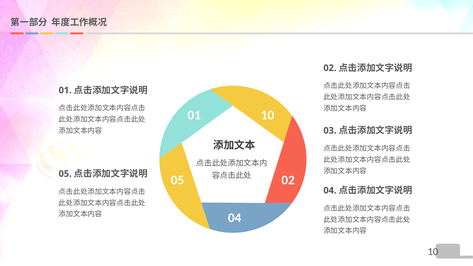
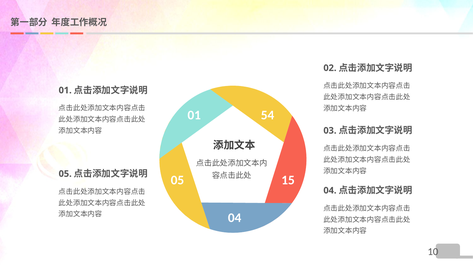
01 10: 10 -> 54 (268, 115)
05 02: 02 -> 15 (288, 180)
